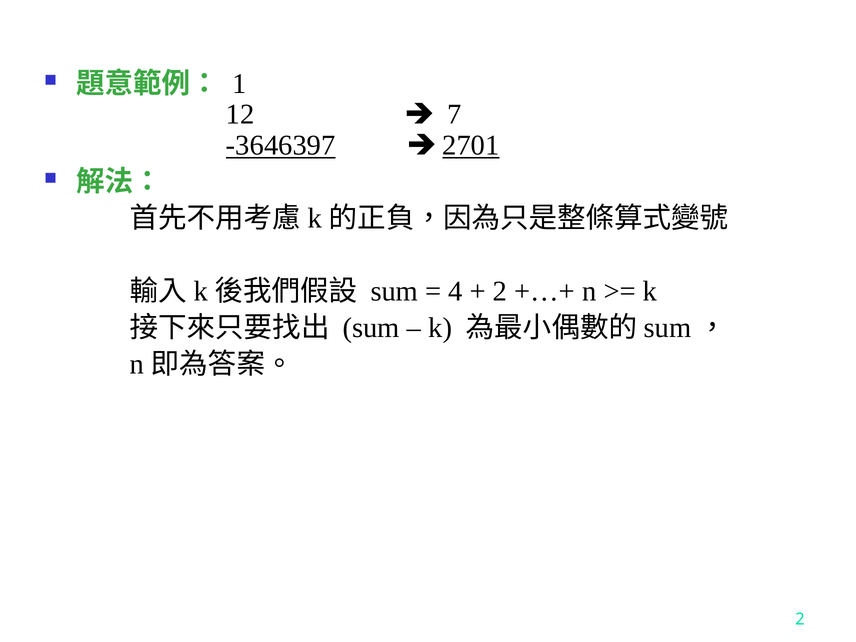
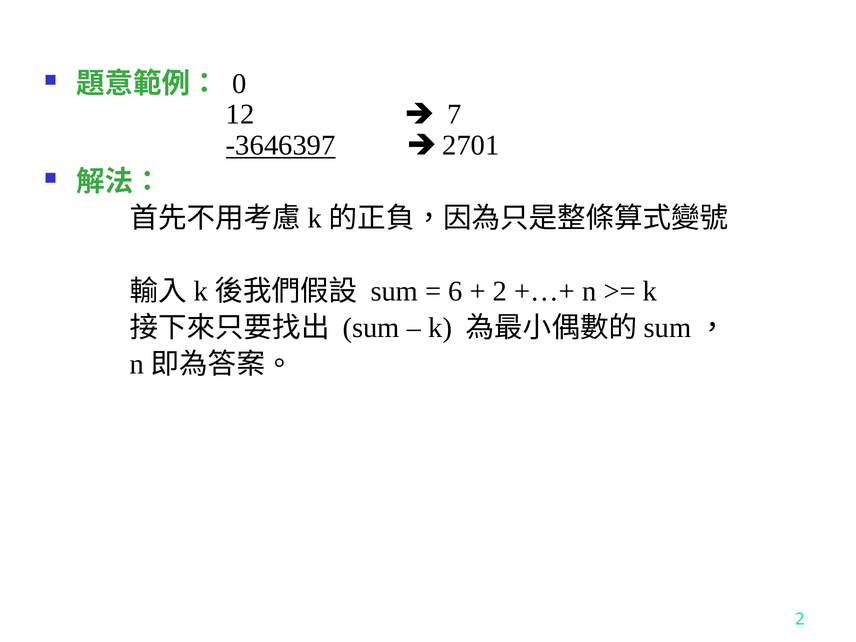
1: 1 -> 0 (239, 84)
2701 underline: present -> none (471, 145)
4: 4 -> 6 (456, 291)
